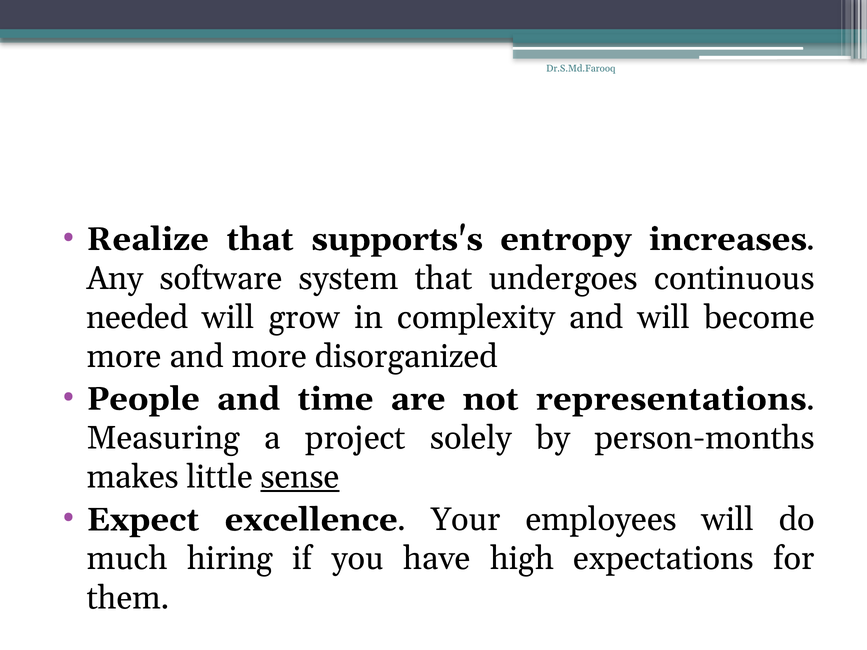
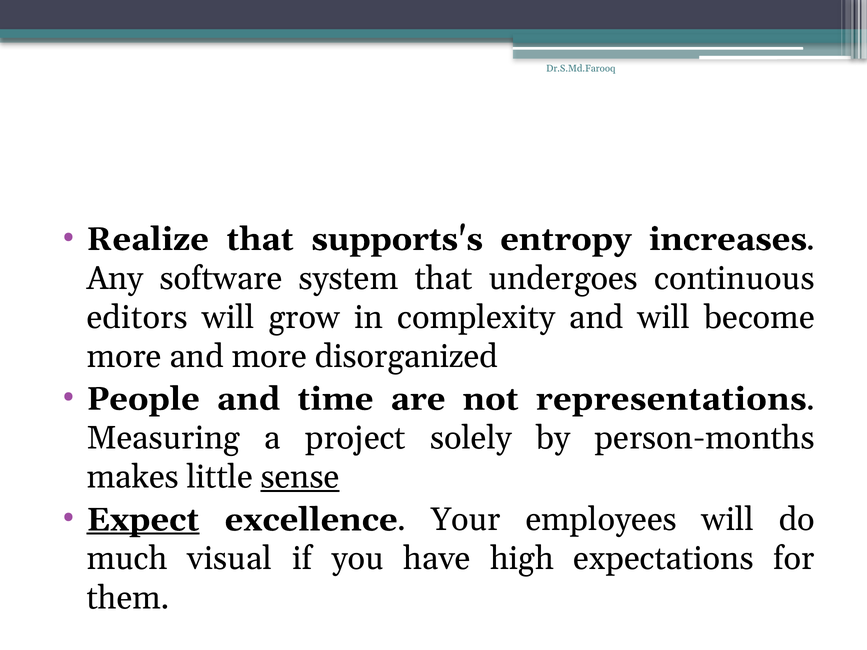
needed: needed -> editors (137, 317)
Expect underline: none -> present (143, 520)
hiring: hiring -> visual (230, 559)
